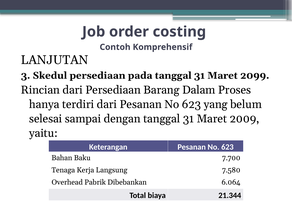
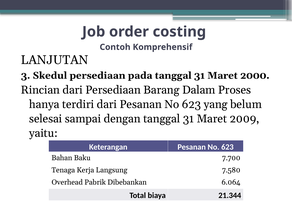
2099: 2099 -> 2000 (255, 76)
